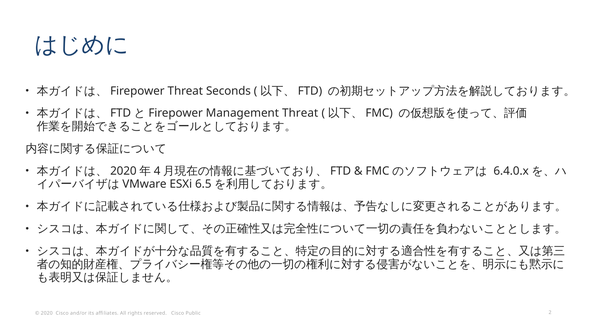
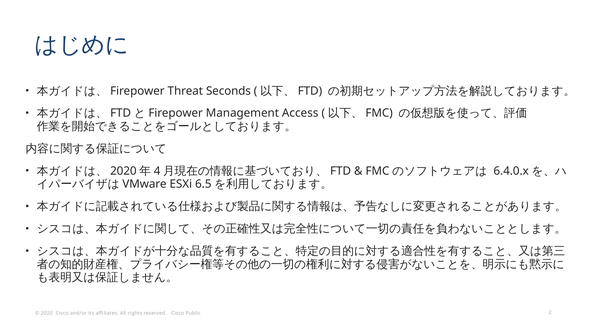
Management Threat: Threat -> Access (300, 113)
